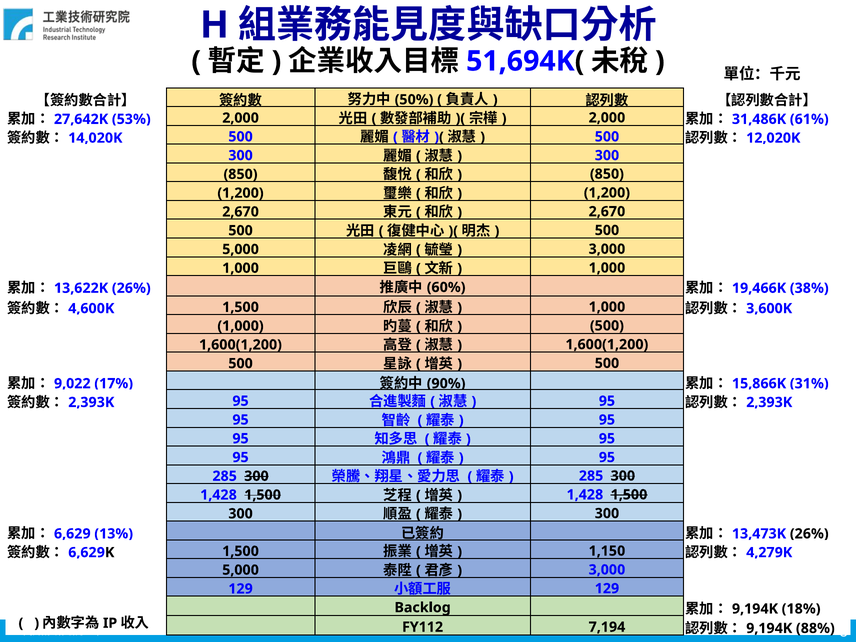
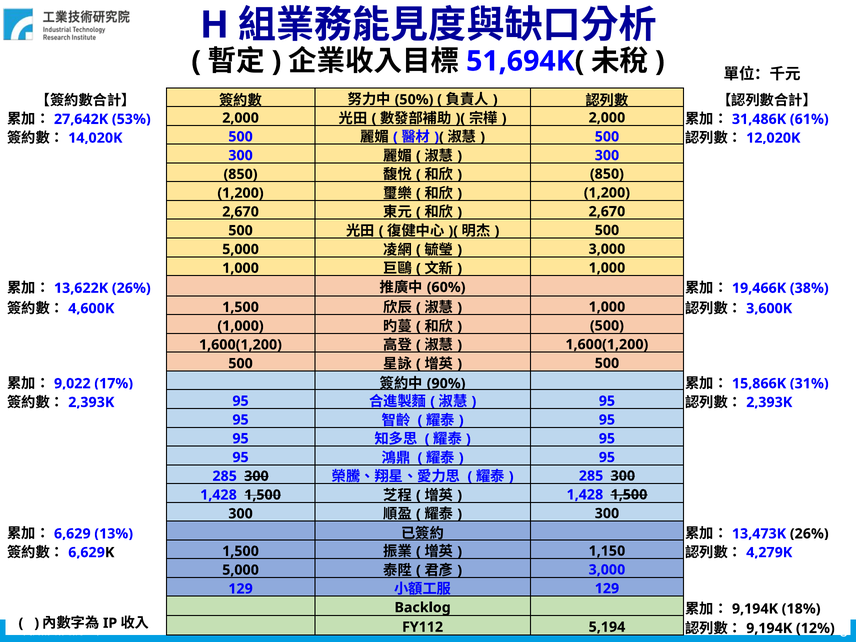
7,194: 7,194 -> 5,194 (607, 627)
88%: 88% -> 12% (815, 628)
